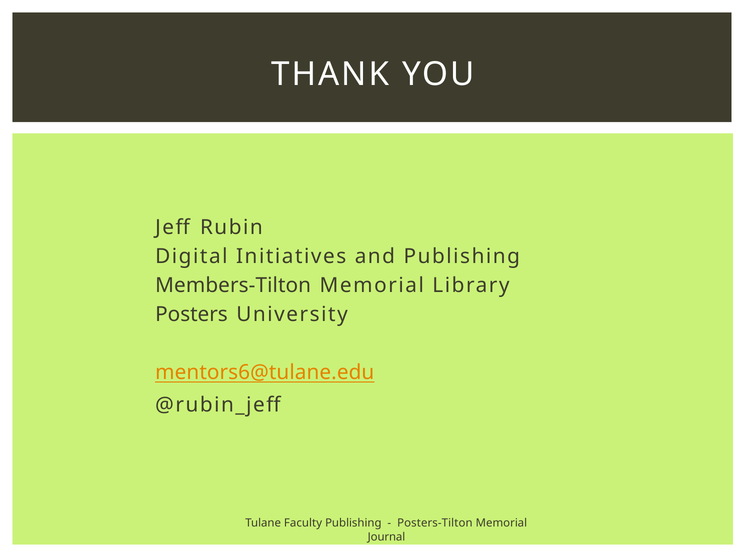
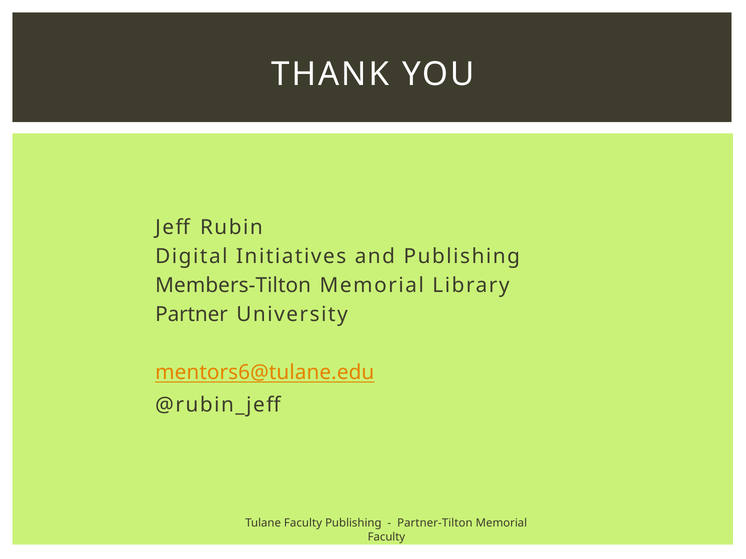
Posters: Posters -> Partner (192, 315)
Posters-Tilton: Posters-Tilton -> Partner-Tilton (435, 524)
Journal: Journal -> Faculty (386, 537)
